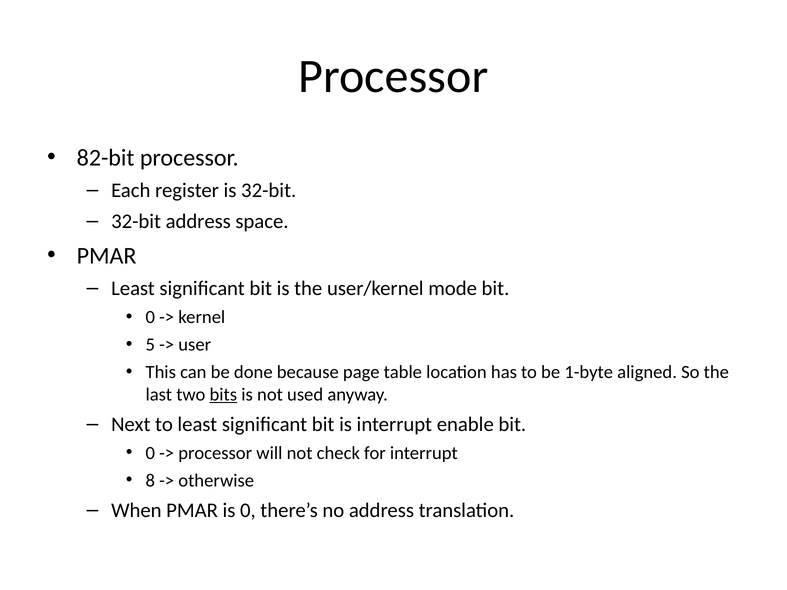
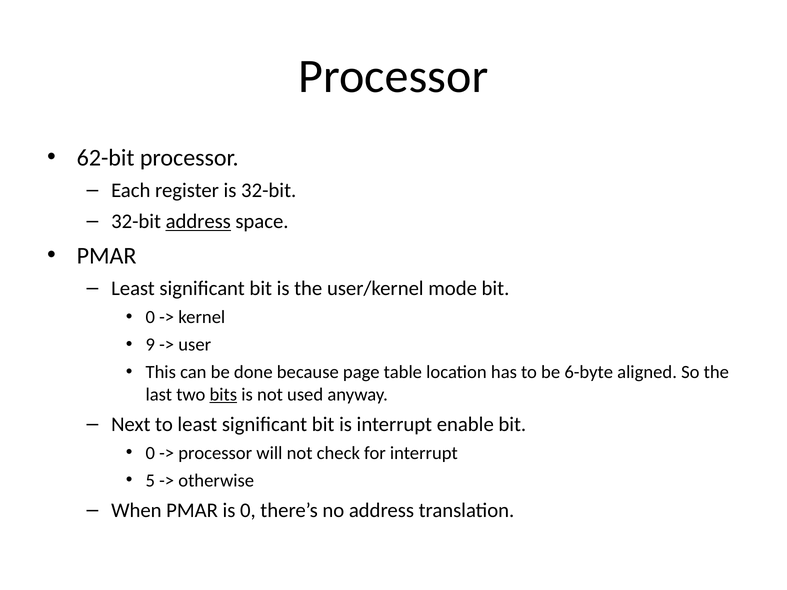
82-bit: 82-bit -> 62-bit (106, 158)
address underline: none -> present (198, 222)
5: 5 -> 9 (150, 345)
1-byte: 1-byte -> 6-byte (589, 372)
8: 8 -> 5 (150, 481)
